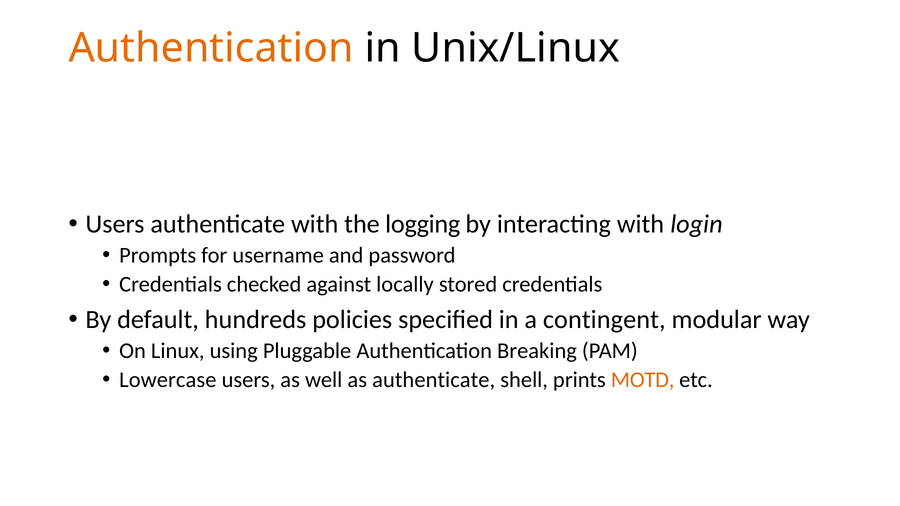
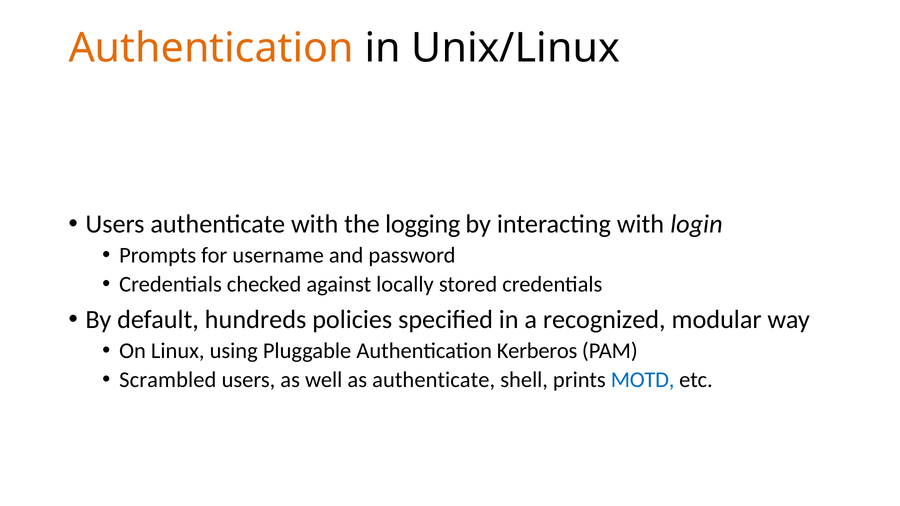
contingent: contingent -> recognized (604, 320)
Breaking: Breaking -> Kerberos (537, 351)
Lowercase: Lowercase -> Scrambled (168, 380)
MOTD colour: orange -> blue (643, 380)
